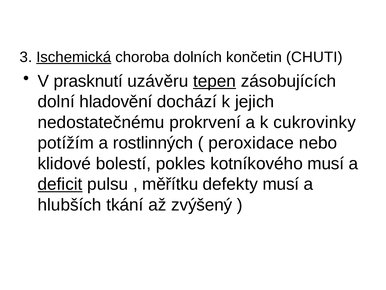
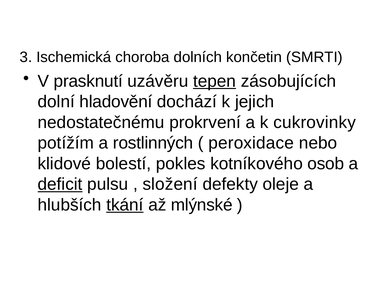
Ischemická underline: present -> none (74, 57)
CHUTI: CHUTI -> SMRTI (314, 57)
kotníkového musí: musí -> osob (326, 163)
měřítku: měřítku -> složení (170, 184)
defekty musí: musí -> oleje (281, 184)
tkání underline: none -> present (125, 205)
zvýšený: zvýšený -> mlýnské (202, 205)
